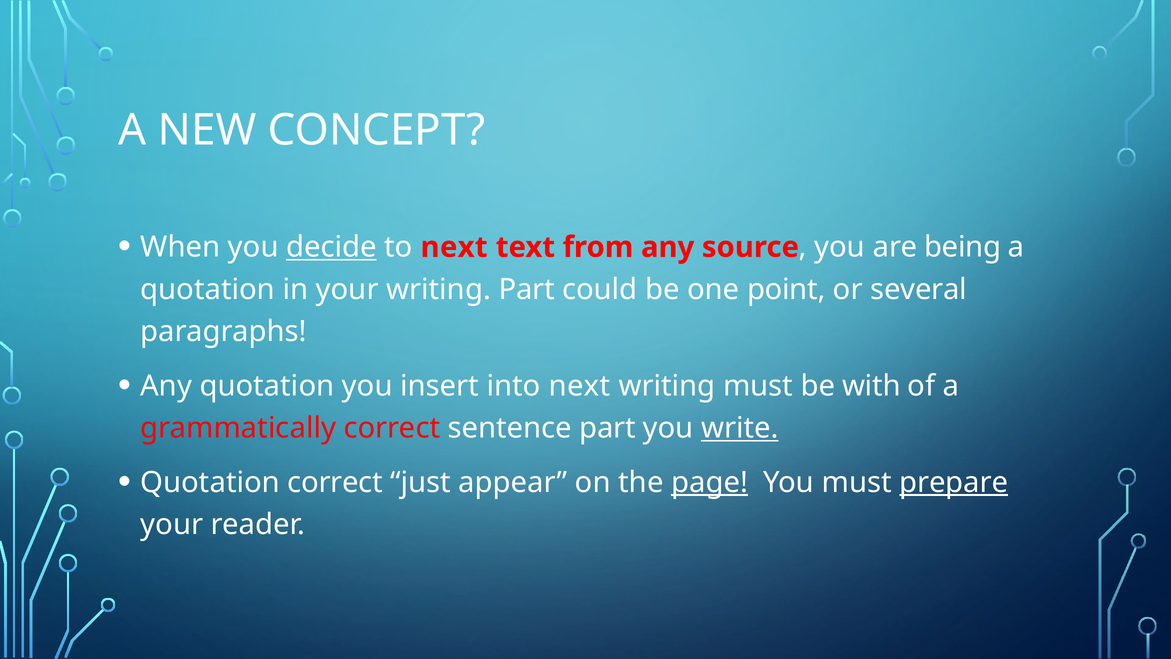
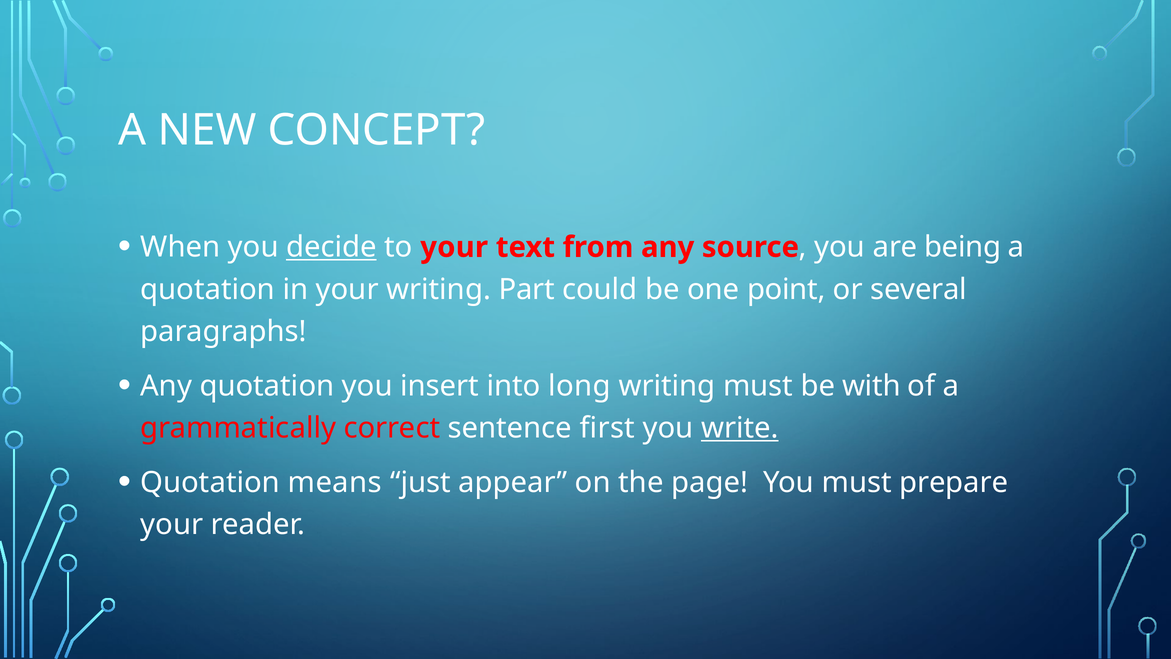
to next: next -> your (454, 247)
into next: next -> long (579, 386)
sentence part: part -> first (607, 428)
Quotation correct: correct -> means (335, 482)
page underline: present -> none (710, 482)
prepare underline: present -> none (954, 482)
